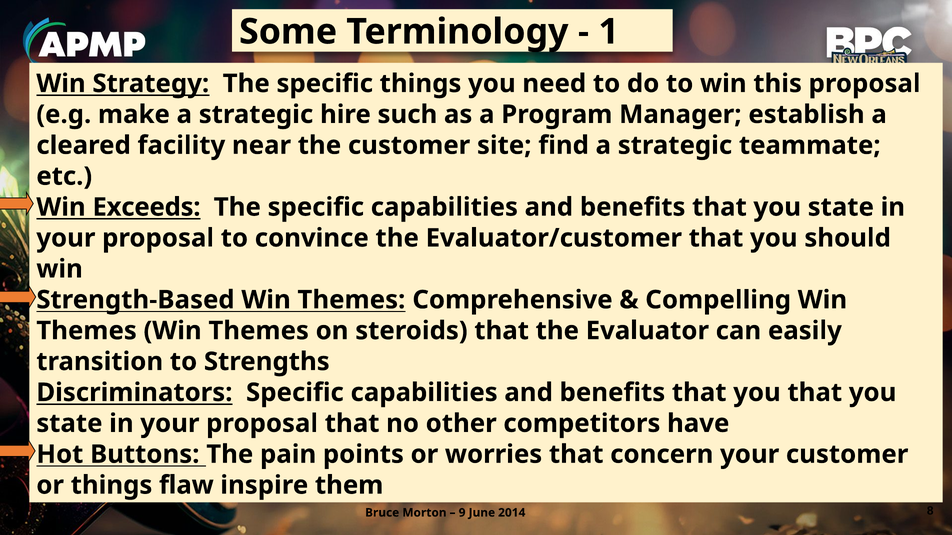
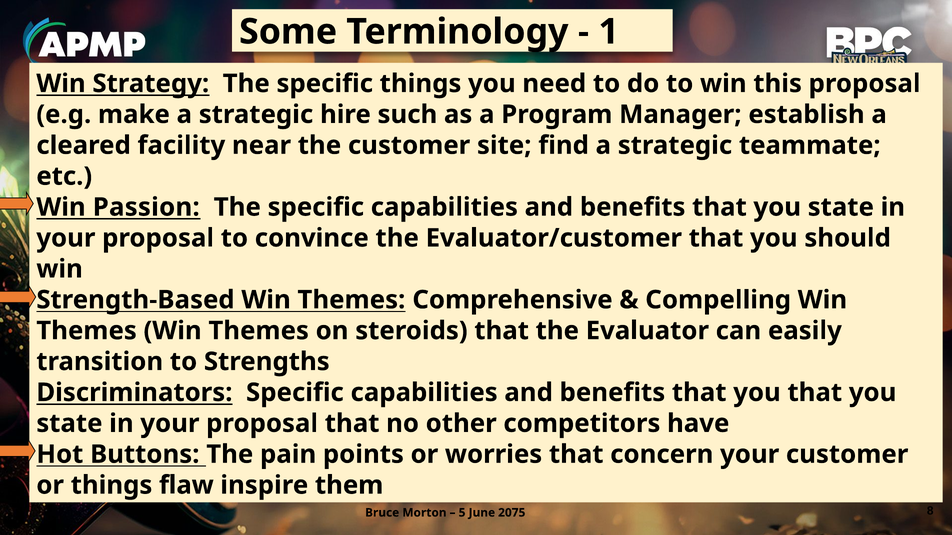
Exceeds: Exceeds -> Passion (146, 207)
9: 9 -> 5 (462, 513)
2014: 2014 -> 2075 (512, 513)
